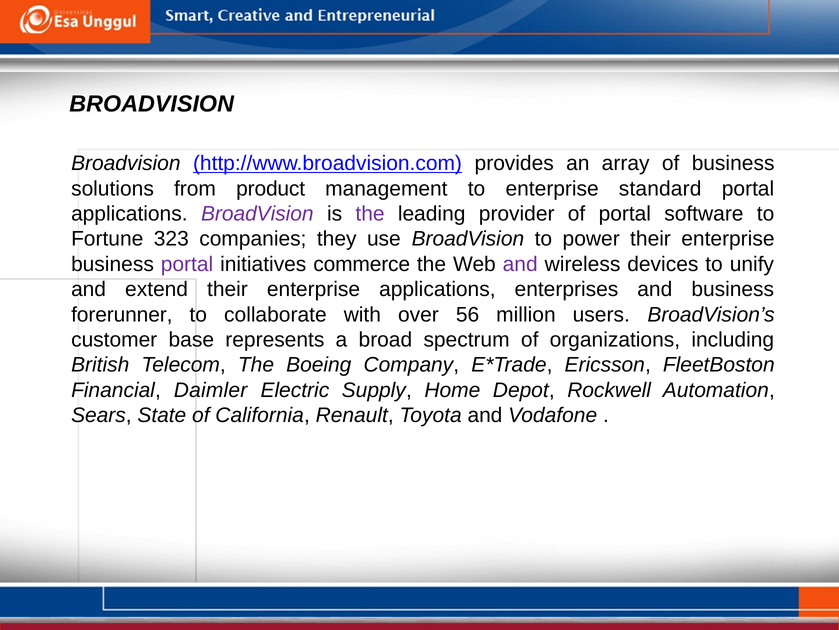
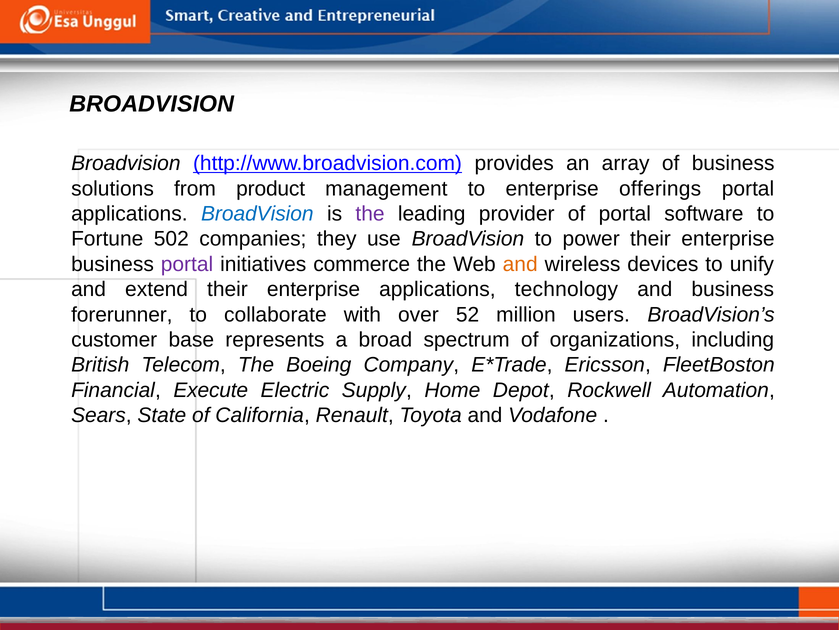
standard: standard -> offerings (660, 188)
BroadVision colour: purple -> blue (257, 214)
323: 323 -> 502 (171, 239)
and colour: purple -> orange (520, 264)
enterprises: enterprises -> technology (566, 289)
56: 56 -> 52 (468, 314)
Daimler: Daimler -> Execute (211, 390)
